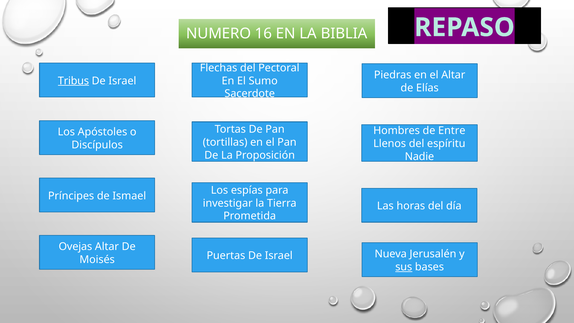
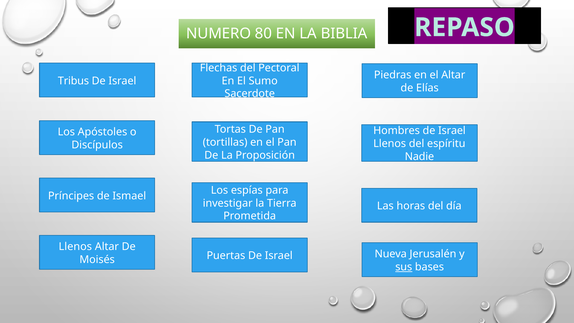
16: 16 -> 80 (264, 34)
Tribus underline: present -> none (73, 81)
Hombres de Entre: Entre -> Israel (452, 131)
Ovejas: Ovejas -> Llenos (75, 247)
